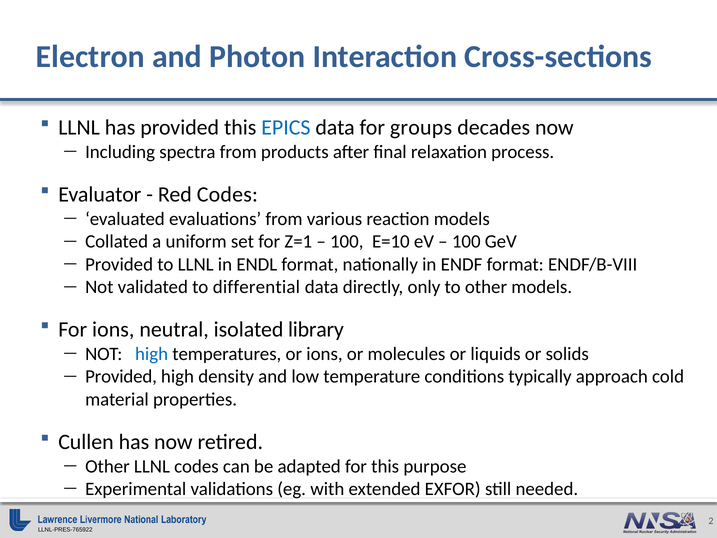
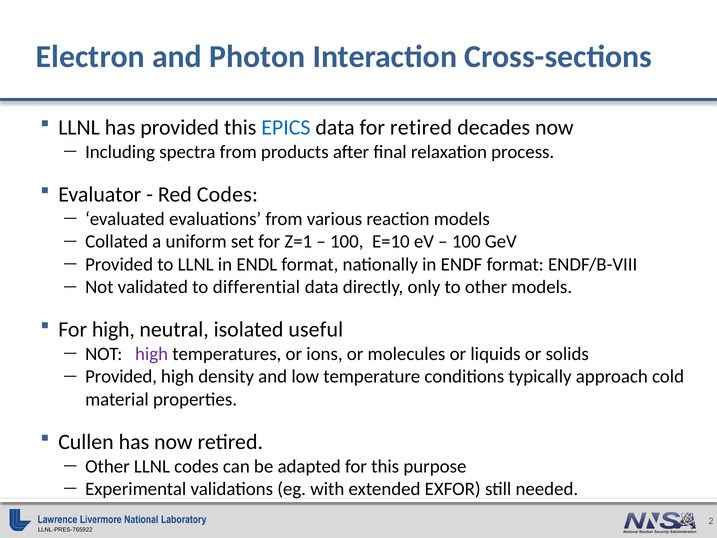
for groups: groups -> retired (421, 128)
For ions: ions -> high (113, 330)
library: library -> useful (316, 330)
high colour: blue -> purple (152, 354)
